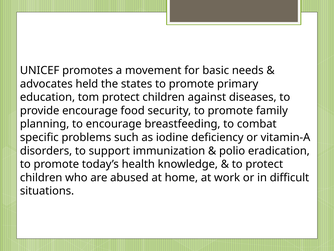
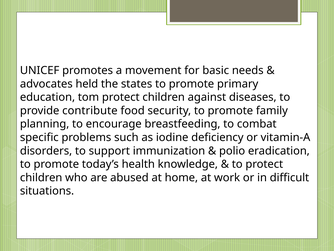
provide encourage: encourage -> contribute (90, 110)
